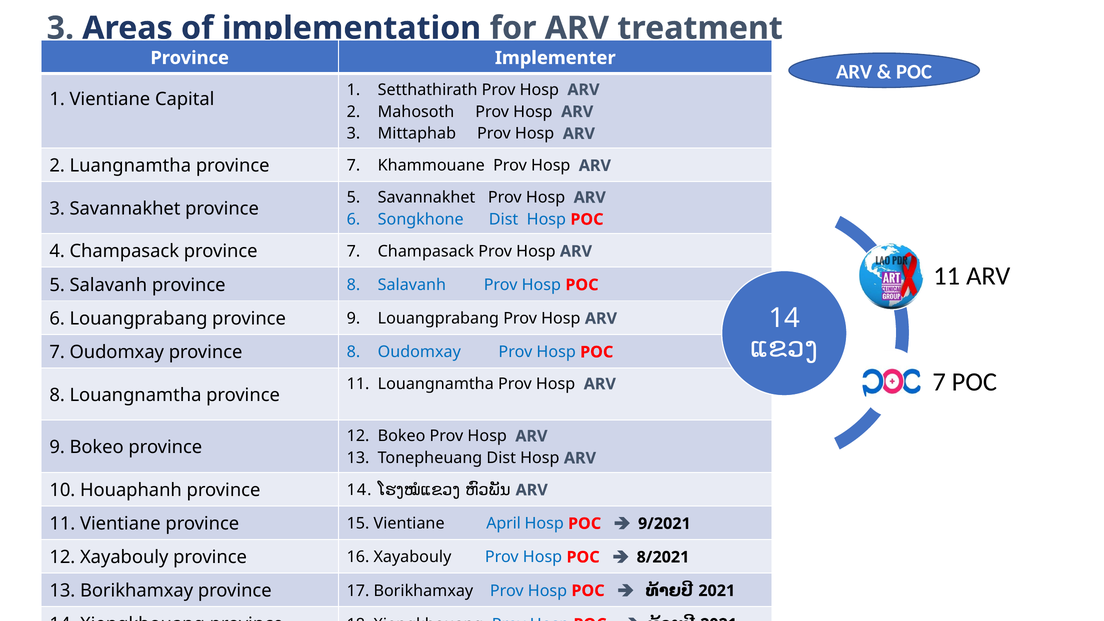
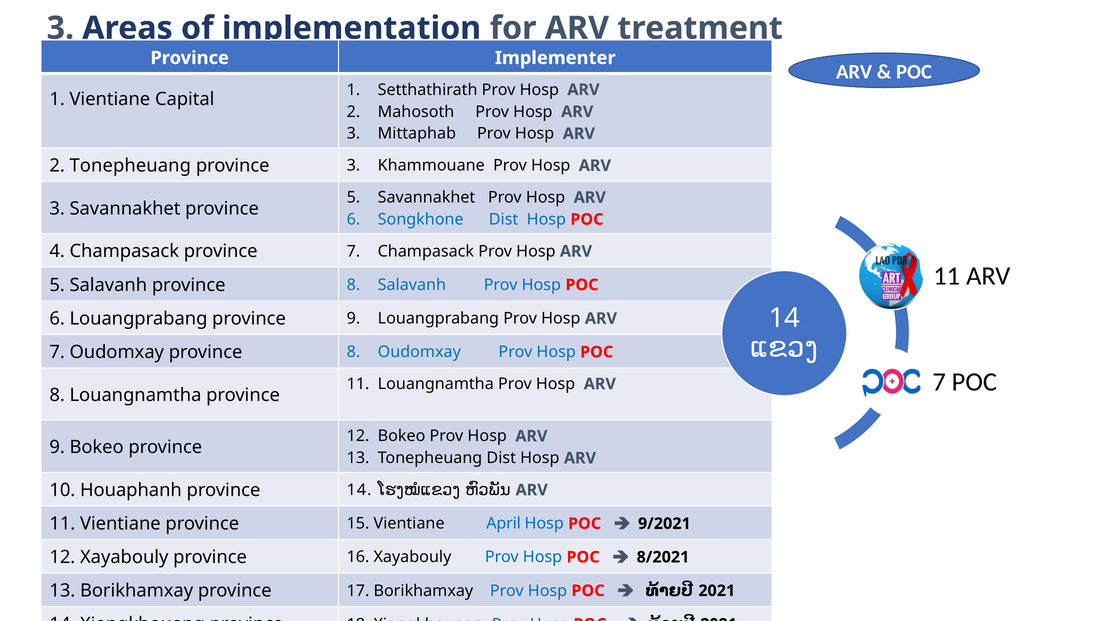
2 Luangnamtha: Luangnamtha -> Tonepheuang (130, 166)
7: 7 -> 3 (353, 166)
